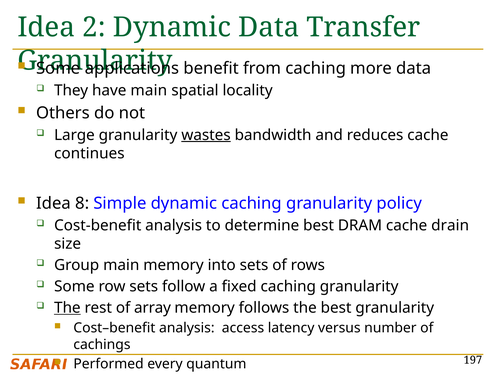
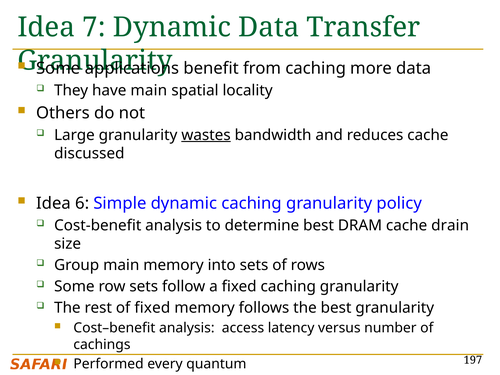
2: 2 -> 7 (94, 27)
continues: continues -> discussed (89, 153)
8: 8 -> 6 (82, 203)
The underline: present -> none (67, 308)
of array: array -> fixed (152, 308)
